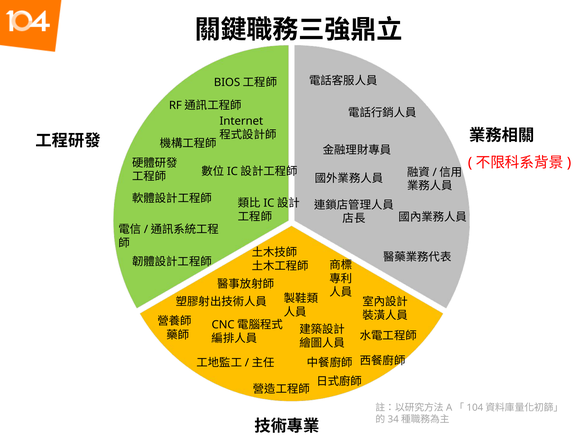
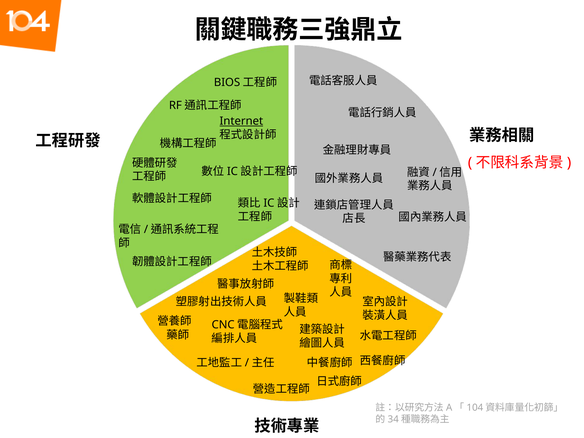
Internet underline: none -> present (241, 121)
